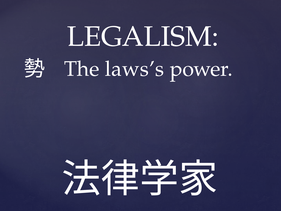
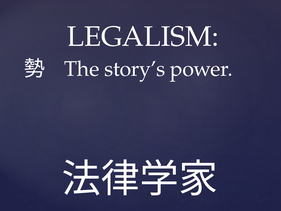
laws’s: laws’s -> story’s (135, 69)
